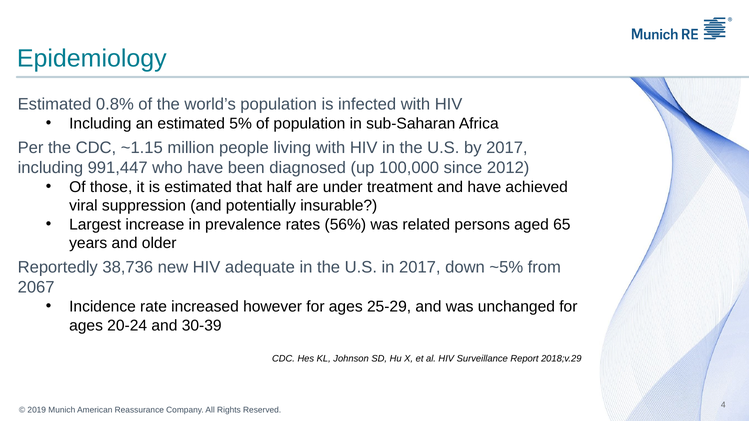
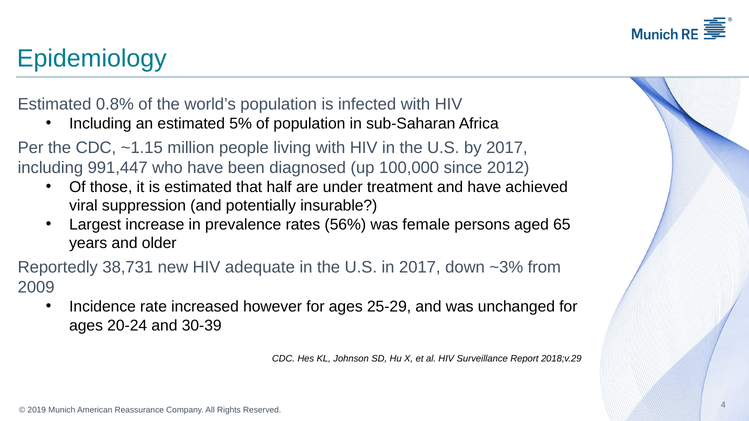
related: related -> female (426, 225)
38,736: 38,736 -> 38,731 (128, 268)
~5%: ~5% -> ~3% (506, 268)
2067: 2067 -> 2009 (36, 288)
